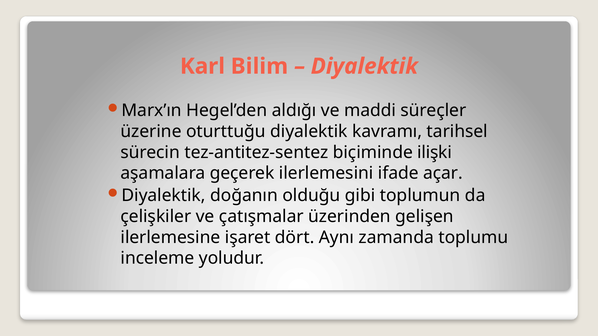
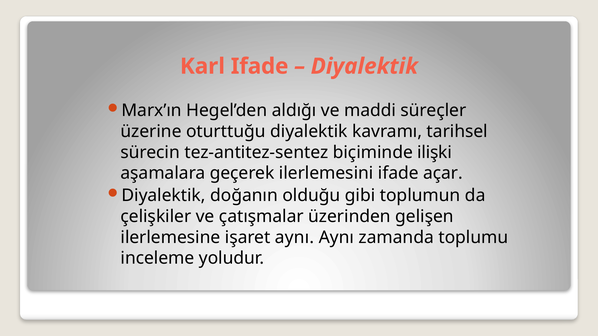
Karl Bilim: Bilim -> Ifade (260, 66)
işaret dört: dört -> aynı (295, 238)
